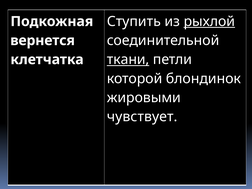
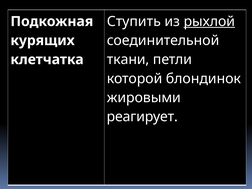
вернется: вернется -> курящих (43, 41)
ткани underline: present -> none (128, 60)
чувствует: чувствует -> реагирует (142, 117)
